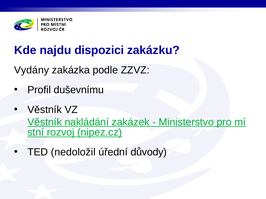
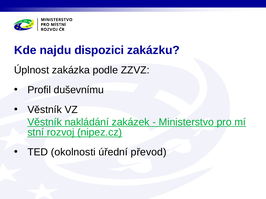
Vydány: Vydány -> Úplnost (32, 70)
nedoložil: nedoložil -> okolnosti (73, 152)
důvody: důvody -> převod (149, 152)
